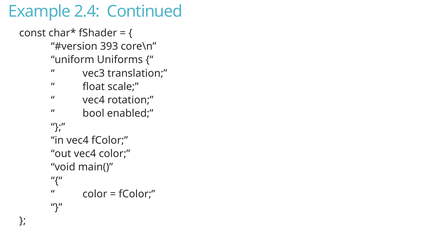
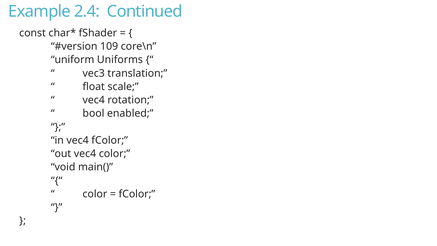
393: 393 -> 109 (109, 46)
